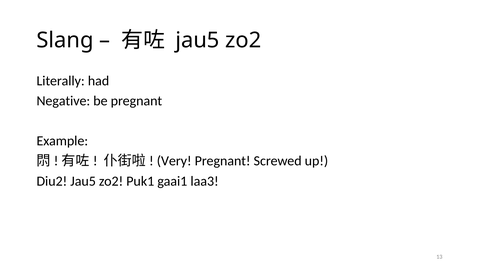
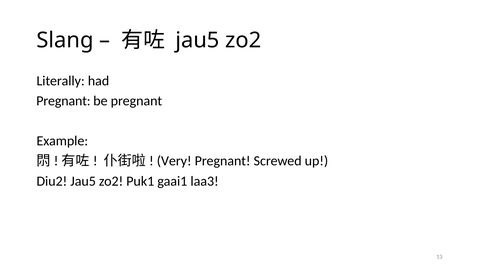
Negative: Negative -> Pregnant (63, 101)
